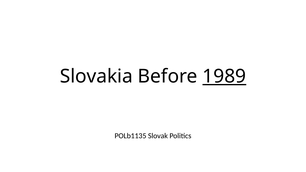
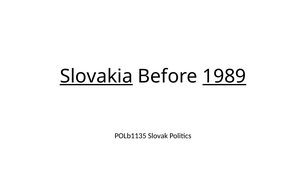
Slovakia underline: none -> present (96, 76)
